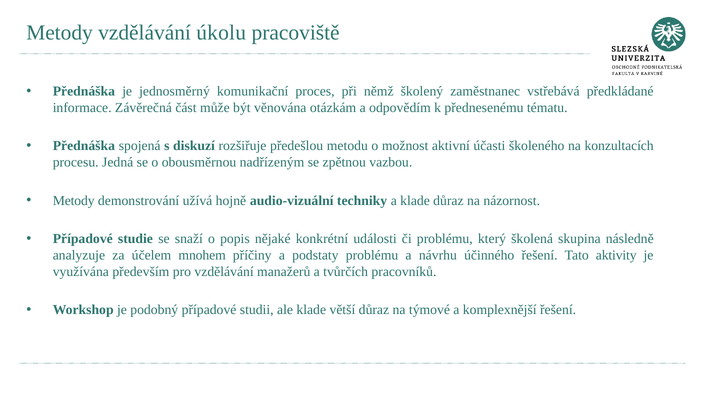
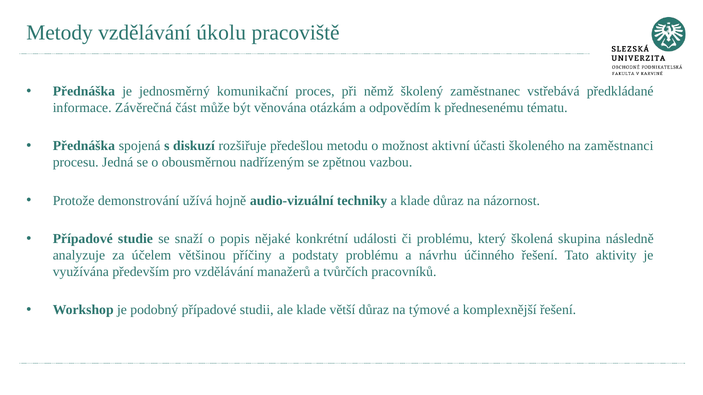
konzultacích: konzultacích -> zaměstnanci (619, 146)
Metody: Metody -> Protože (74, 201)
mnohem: mnohem -> většinou (202, 256)
